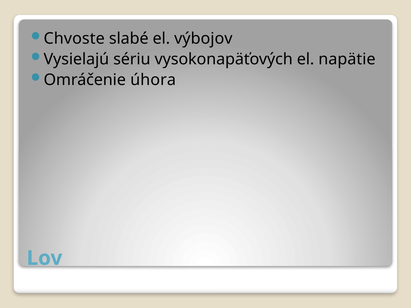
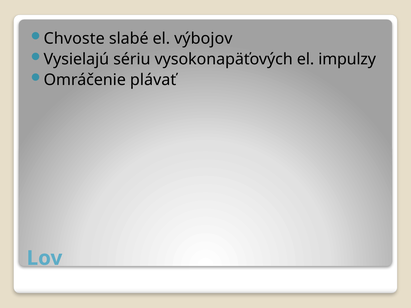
napätie: napätie -> impulzy (347, 59)
úhora: úhora -> plávať (153, 80)
